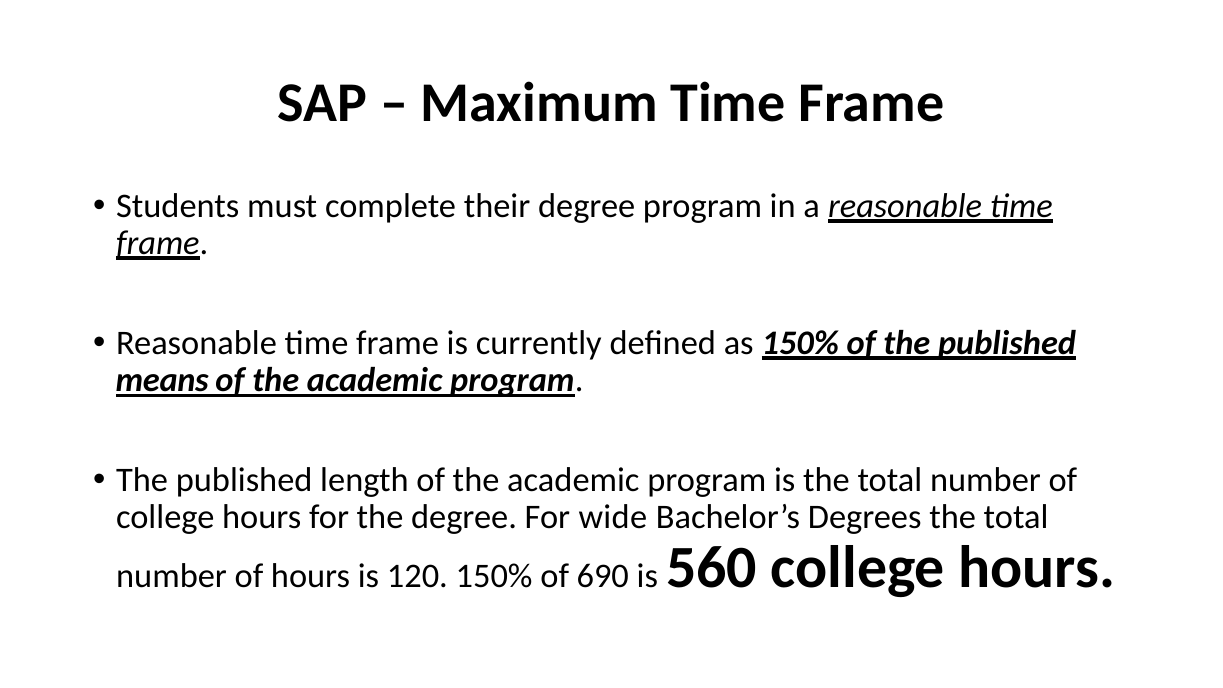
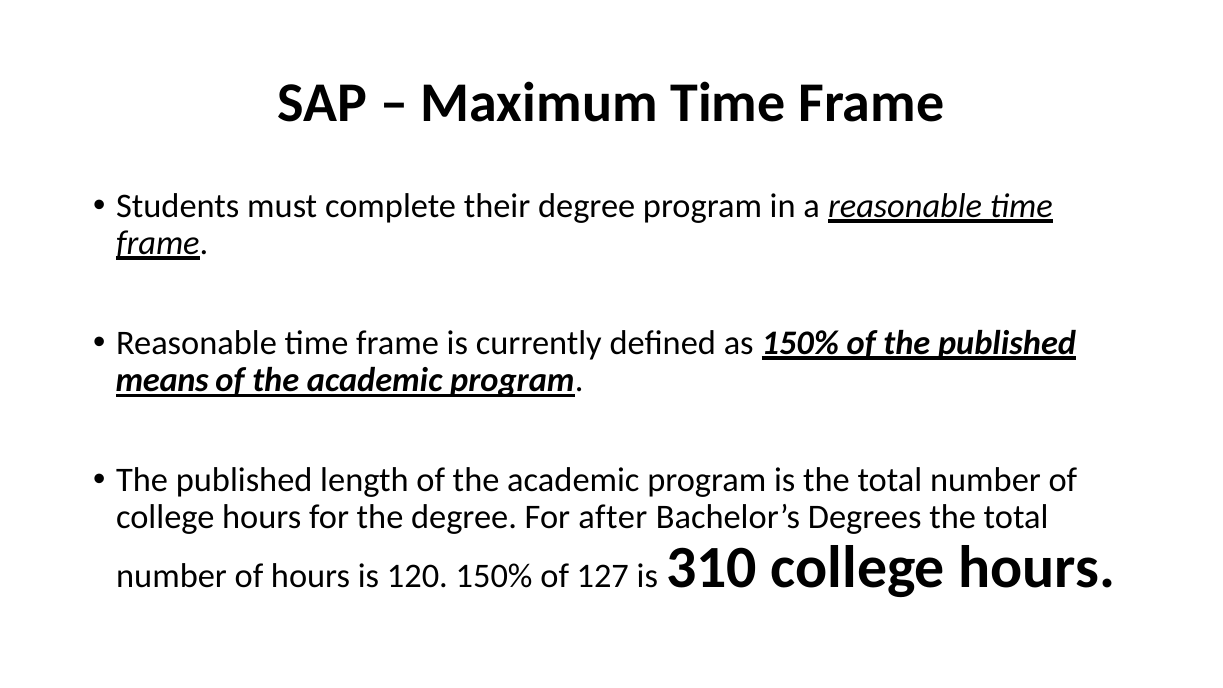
wide: wide -> after (613, 517)
690: 690 -> 127 (603, 577)
560: 560 -> 310 (712, 568)
